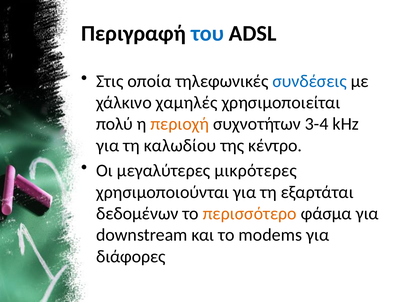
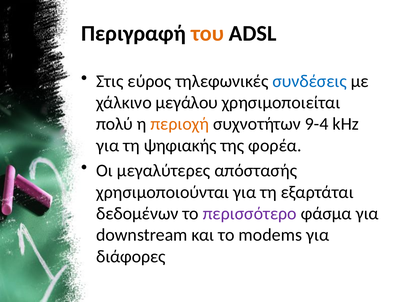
του colour: blue -> orange (208, 33)
οποία: οποία -> εύρος (149, 81)
χαμηλές: χαμηλές -> μεγάλου (187, 102)
3-4: 3-4 -> 9-4 (317, 124)
καλωδίου: καλωδίου -> ψηφιακής (180, 145)
κέντρο: κέντρο -> φορέα (275, 145)
μικρότερες: μικρότερες -> απόστασής (256, 170)
περισσότερο colour: orange -> purple (250, 213)
